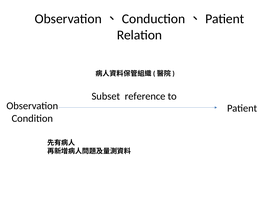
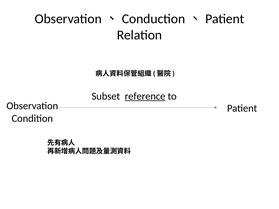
reference underline: none -> present (145, 96)
